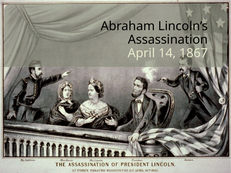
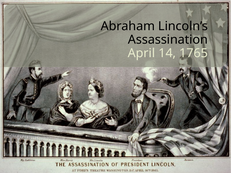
1867: 1867 -> 1765 (194, 53)
